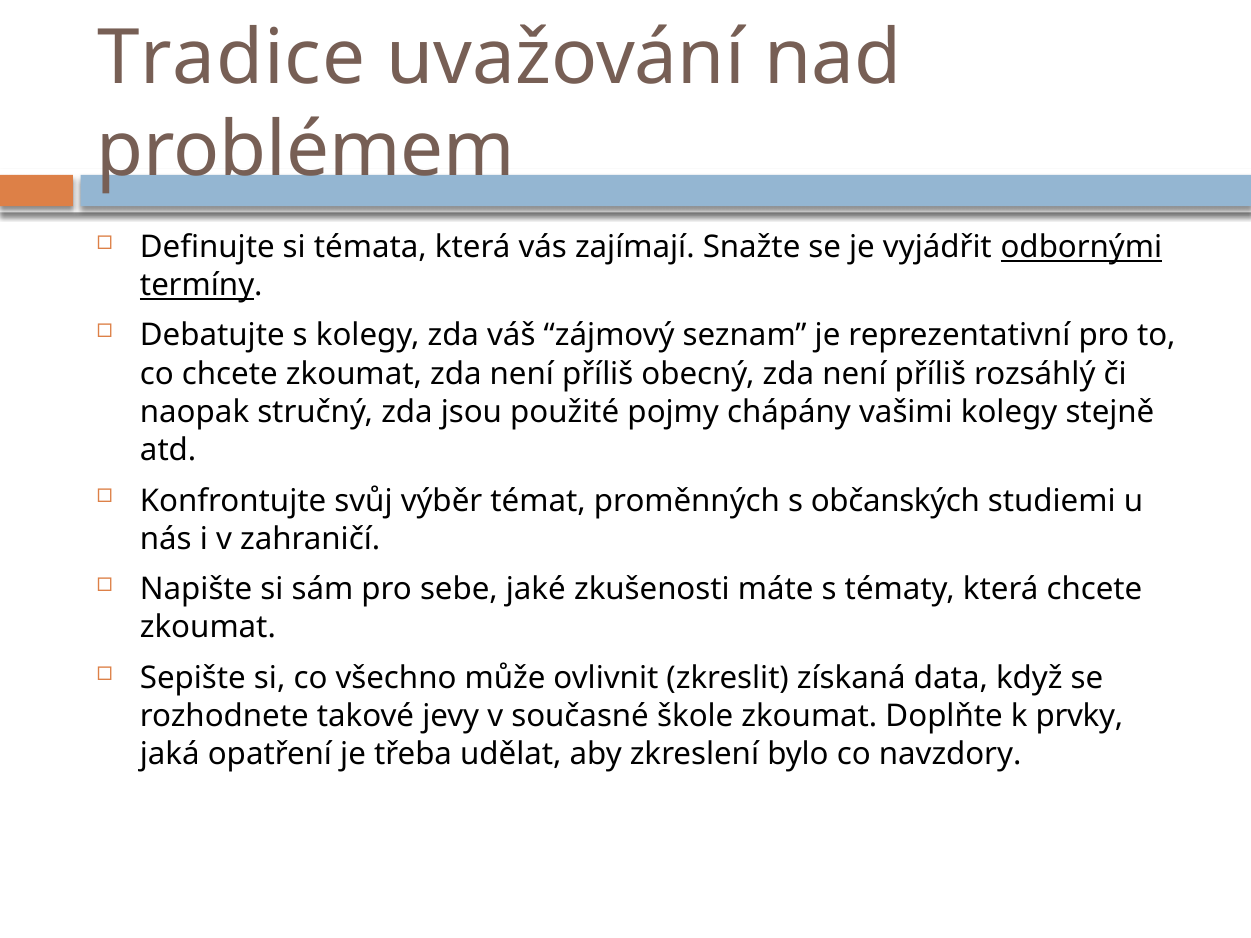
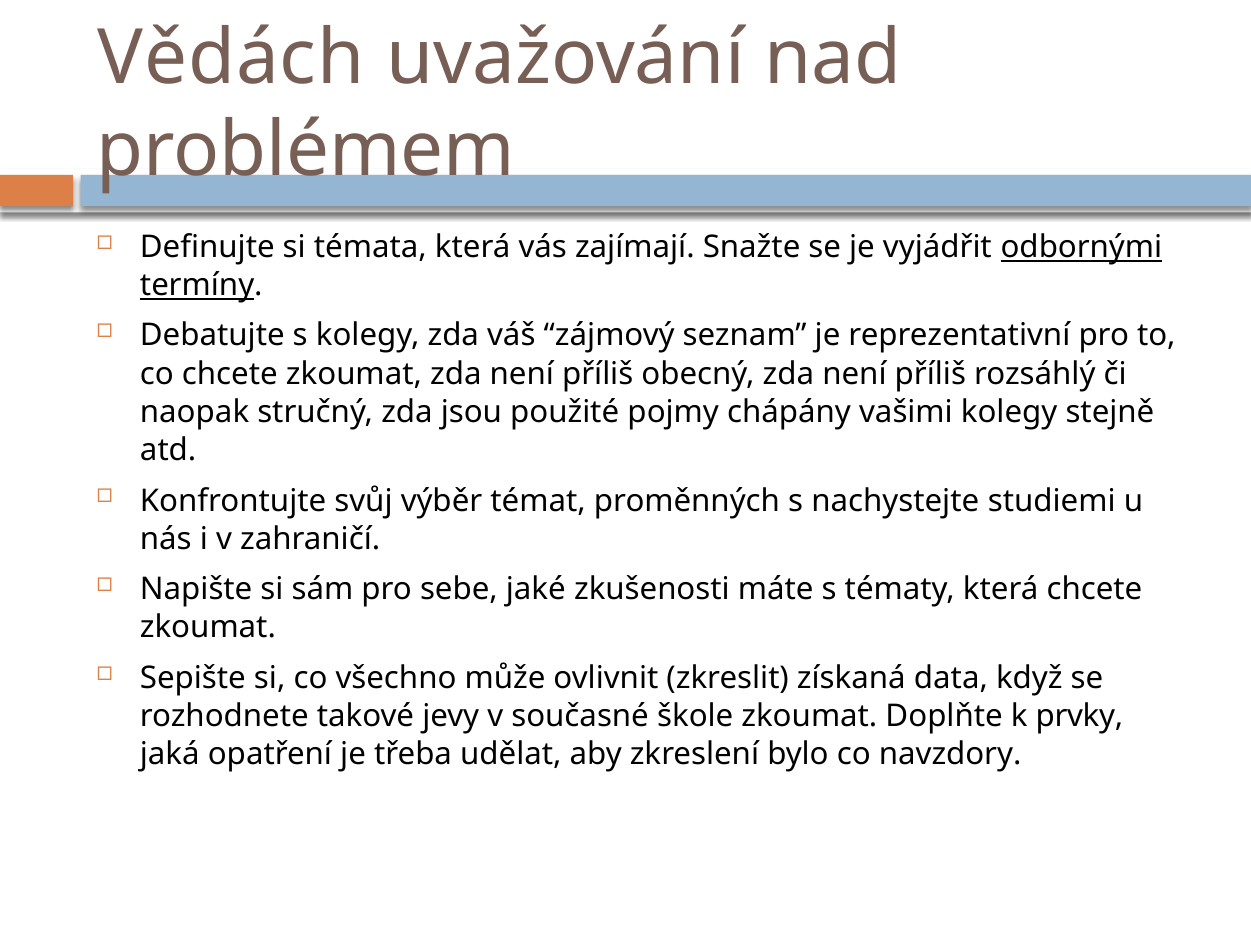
Tradice: Tradice -> Vědách (231, 59)
občanských: občanských -> nachystejte (895, 501)
